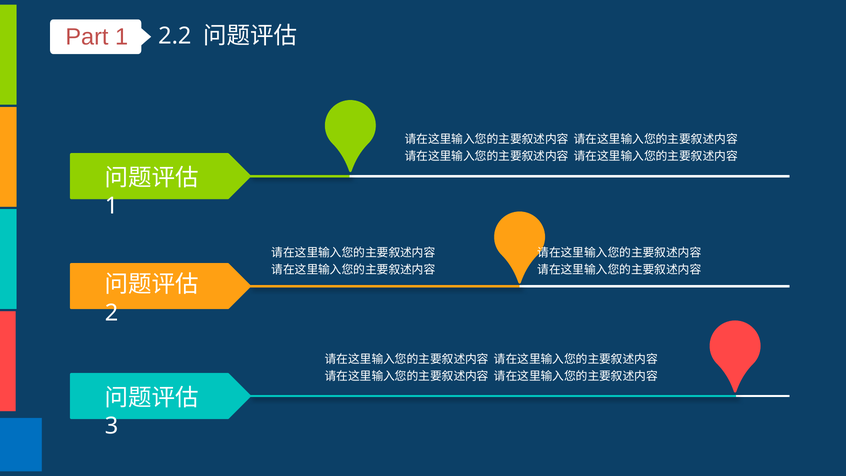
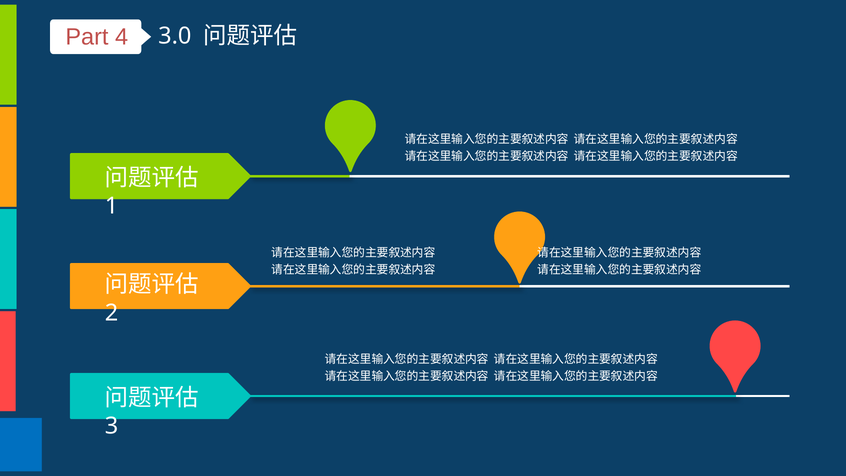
Part 1: 1 -> 4 (122, 37)
2.2: 2.2 -> 3.0 (175, 36)
